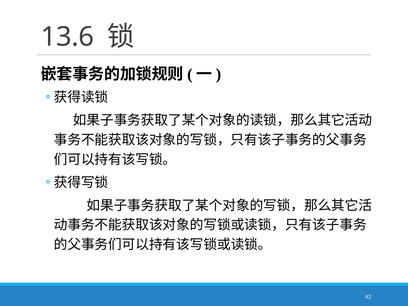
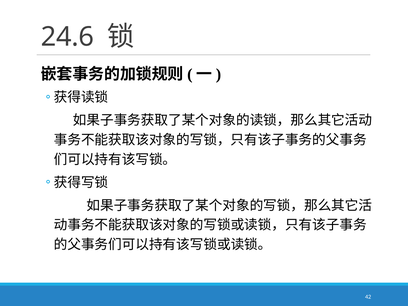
13.6: 13.6 -> 24.6 (67, 37)
